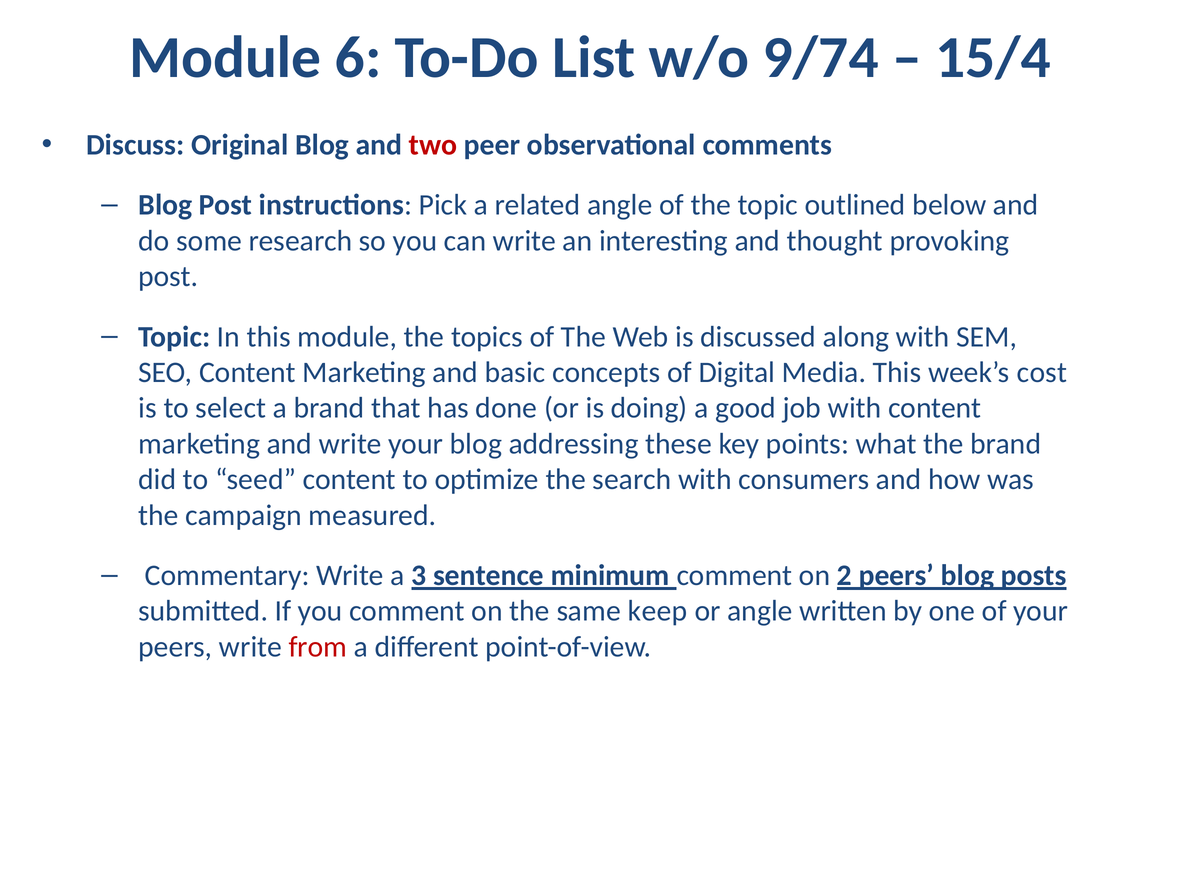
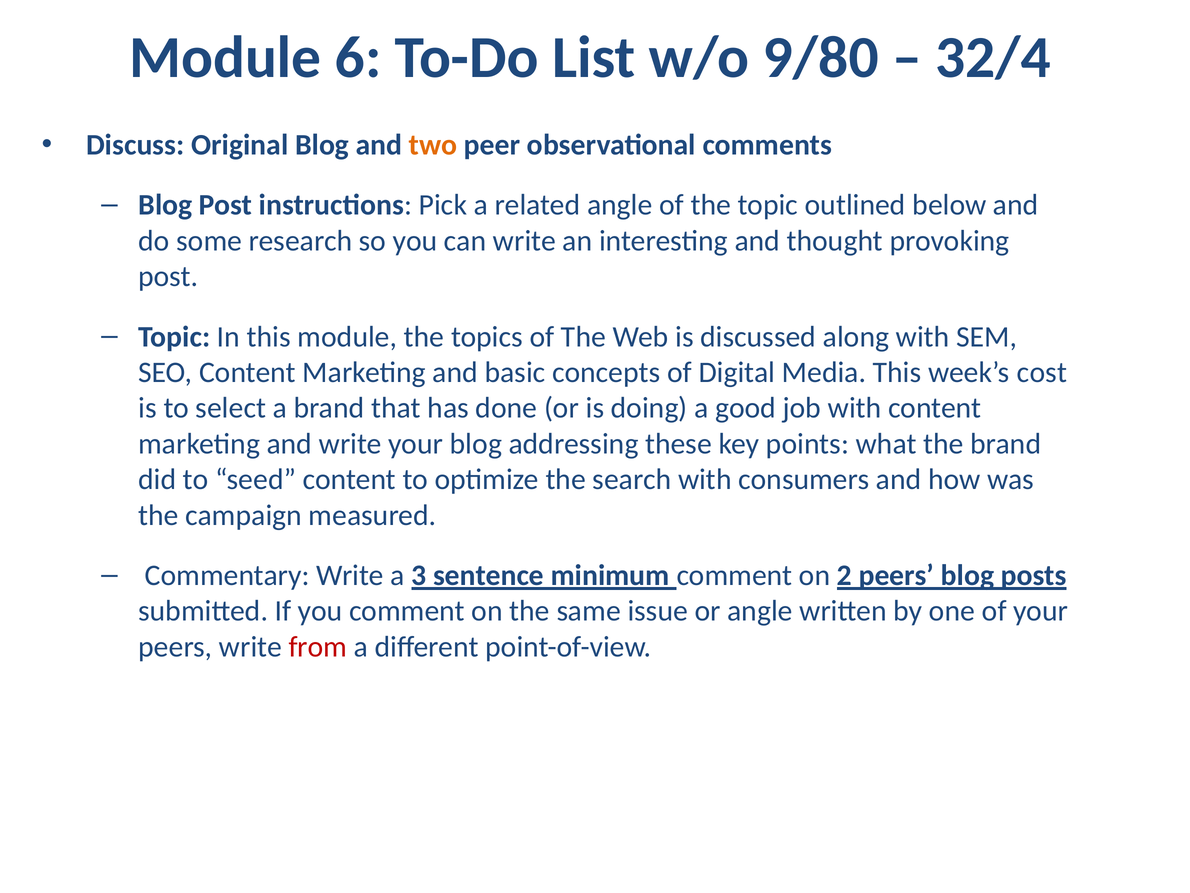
9/74: 9/74 -> 9/80 (821, 58)
15/4: 15/4 -> 32/4 (993, 58)
two colour: red -> orange (433, 145)
keep: keep -> issue (658, 611)
